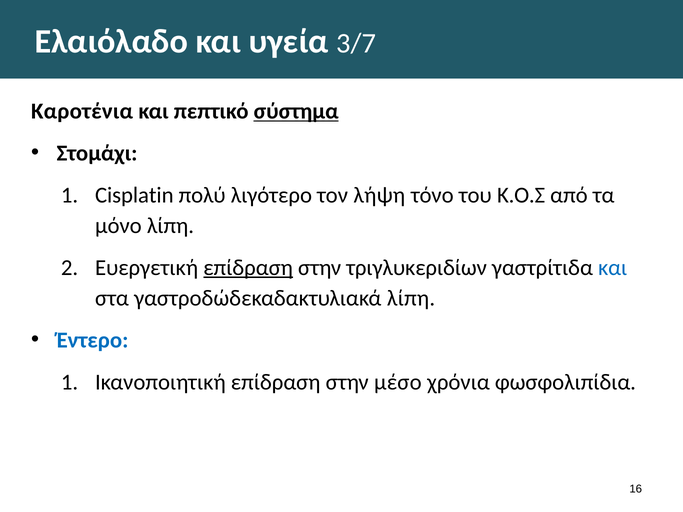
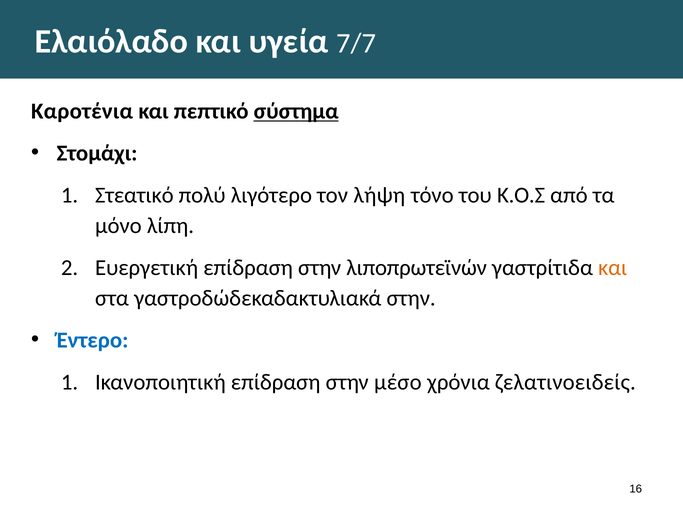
3/7: 3/7 -> 7/7 (356, 44)
Cisplatin: Cisplatin -> Στεατικό (134, 195)
επίδραση underline: present -> none (248, 268)
τριγλυκεριδίων: τριγλυκεριδίων -> λιποπρωτεϊνών (417, 268)
και colour: blue -> orange (613, 268)
γαστροδώδεκαδακτυλιακά λίπη: λίπη -> στην (411, 298)
φωσφολιπίδια: φωσφολιπίδια -> ζελατινοειδείς (565, 382)
